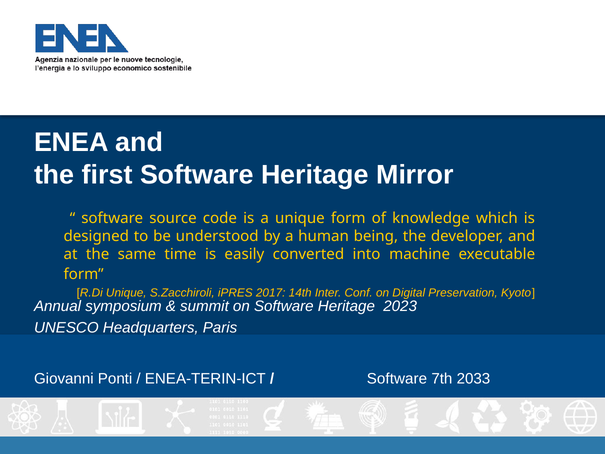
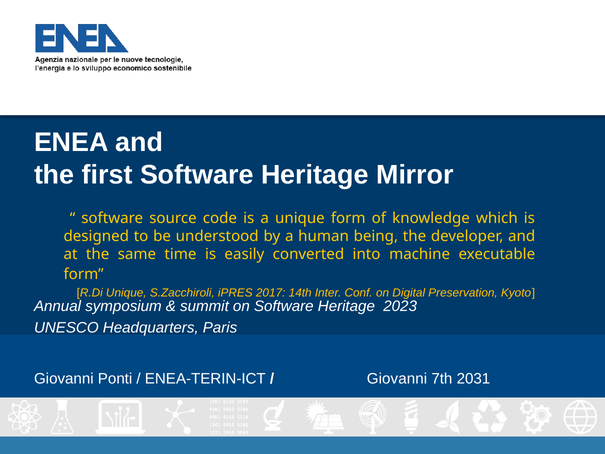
Software: Software -> Giovanni (397, 379)
2033: 2033 -> 2031 (473, 379)
